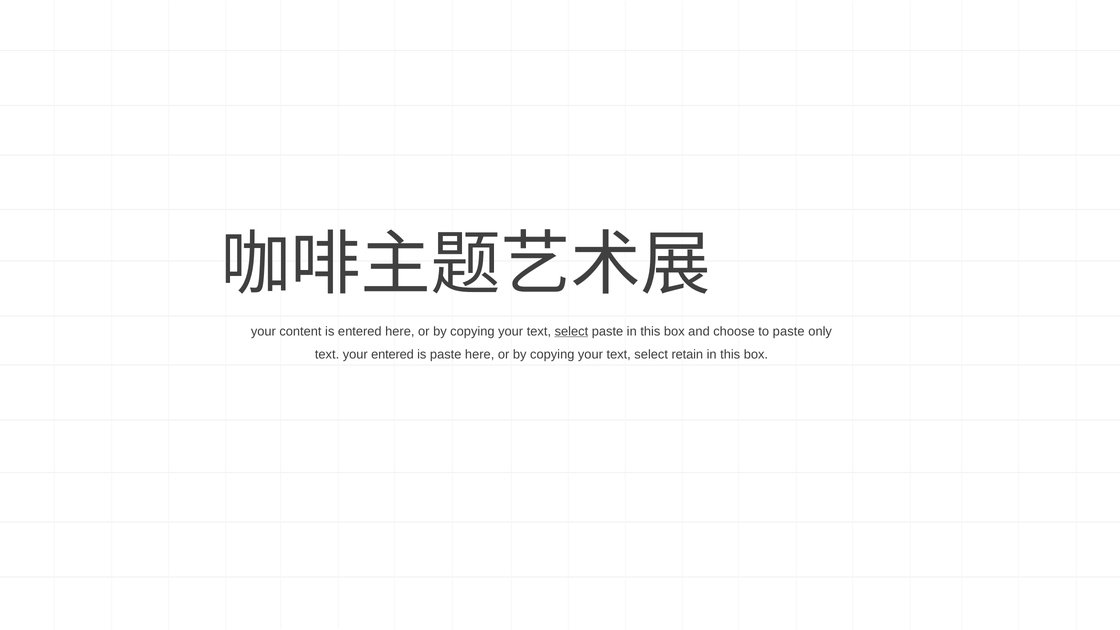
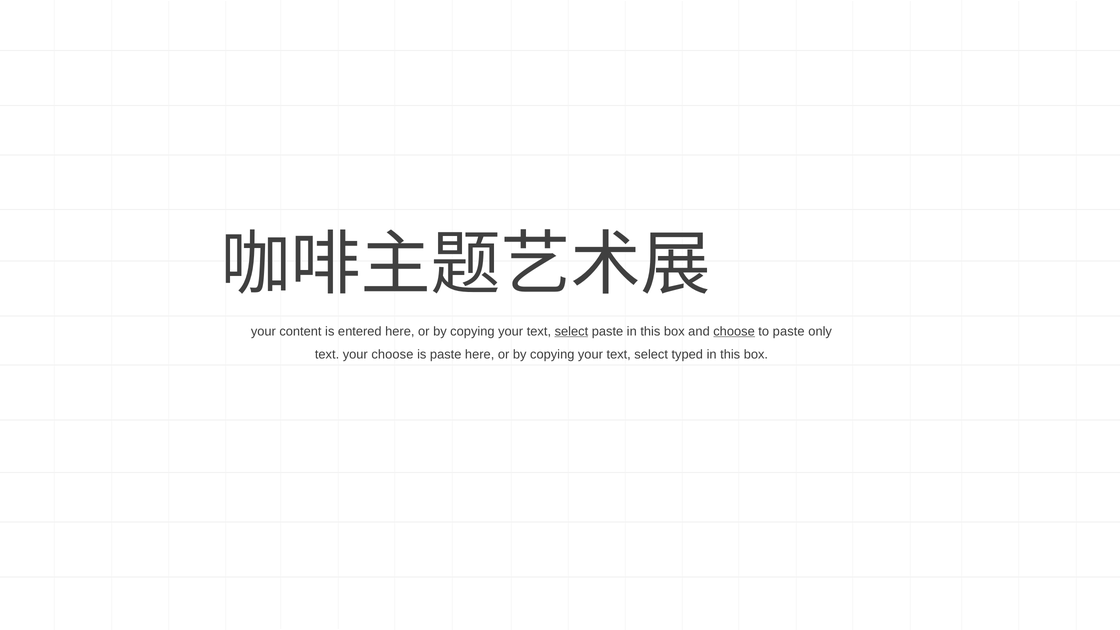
choose underline: none -> present (734, 331)
your entered: entered -> choose (392, 354)
retain: retain -> typed (687, 354)
